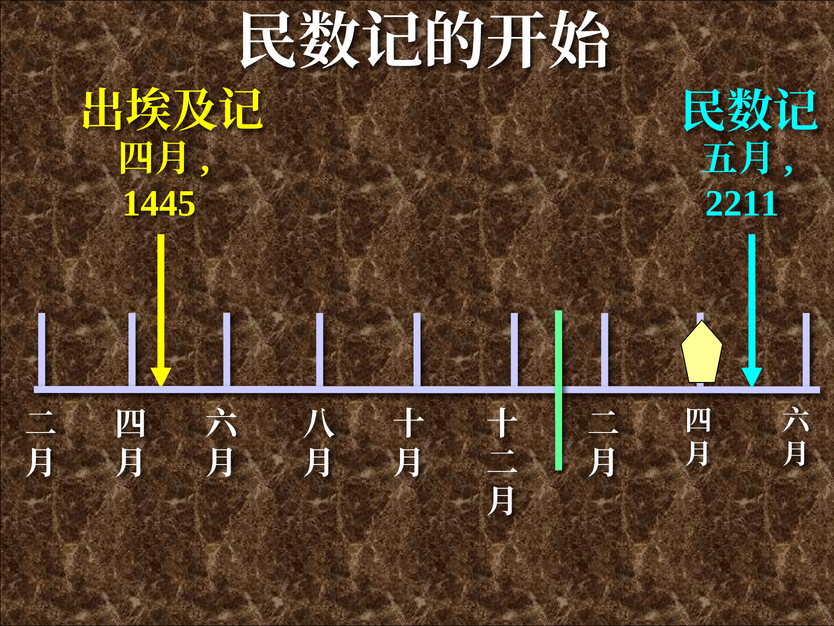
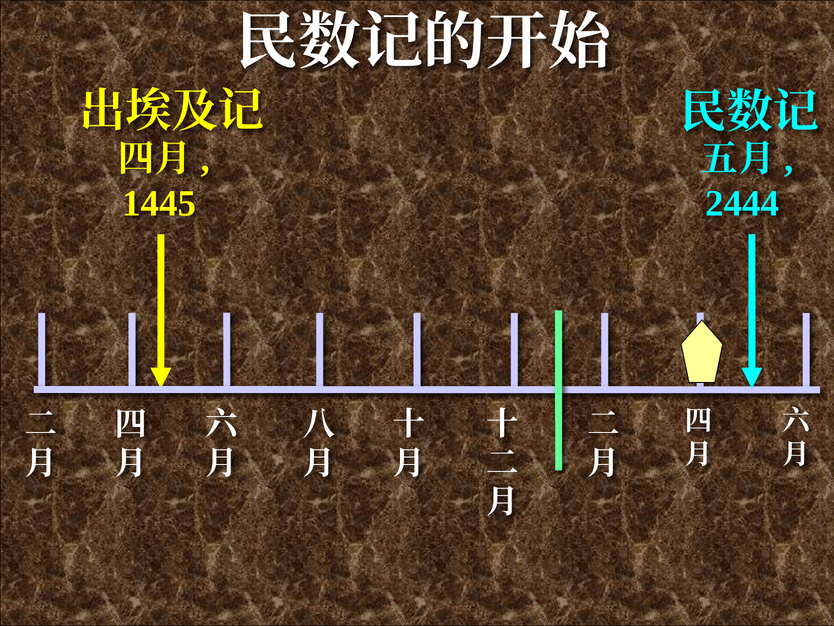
2211: 2211 -> 2444 (742, 203)
